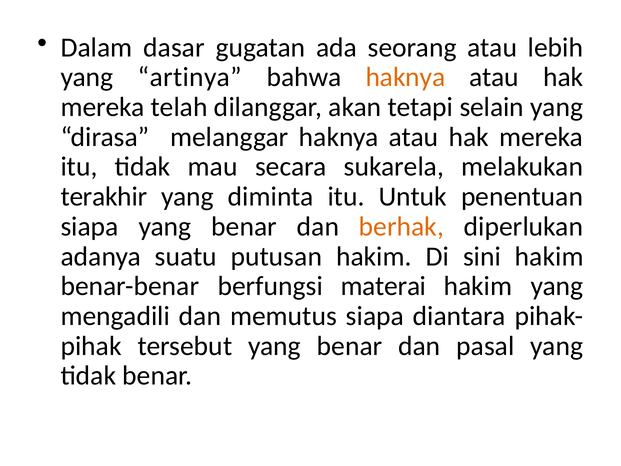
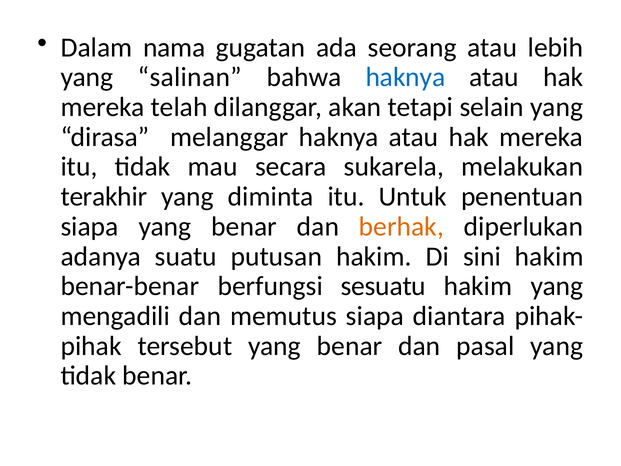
dasar: dasar -> nama (174, 47)
artinya: artinya -> salinan (190, 77)
haknya colour: orange -> blue (405, 77)
materai: materai -> sesuatu (383, 286)
